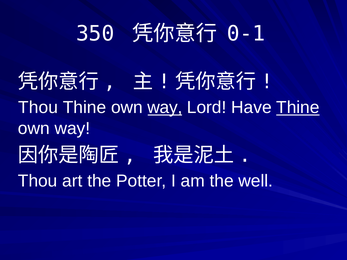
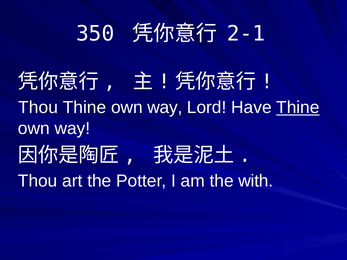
0-1: 0-1 -> 2-1 (246, 34)
way underline: present -> none (165, 108)
well: well -> with (256, 181)
